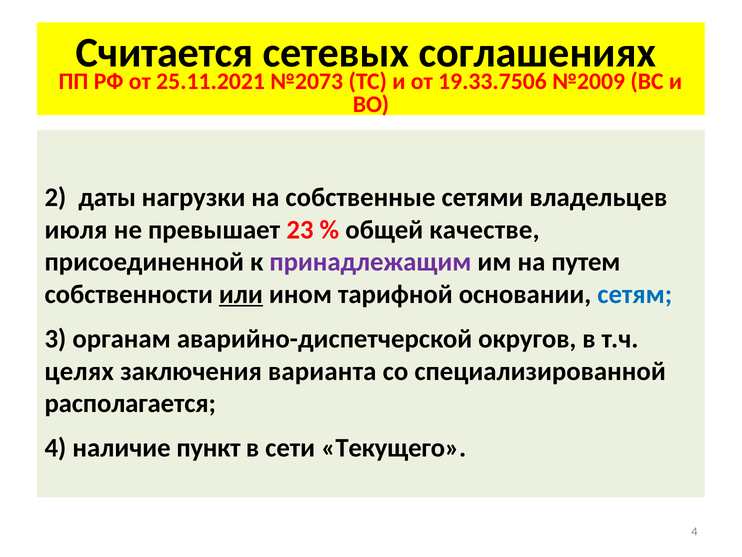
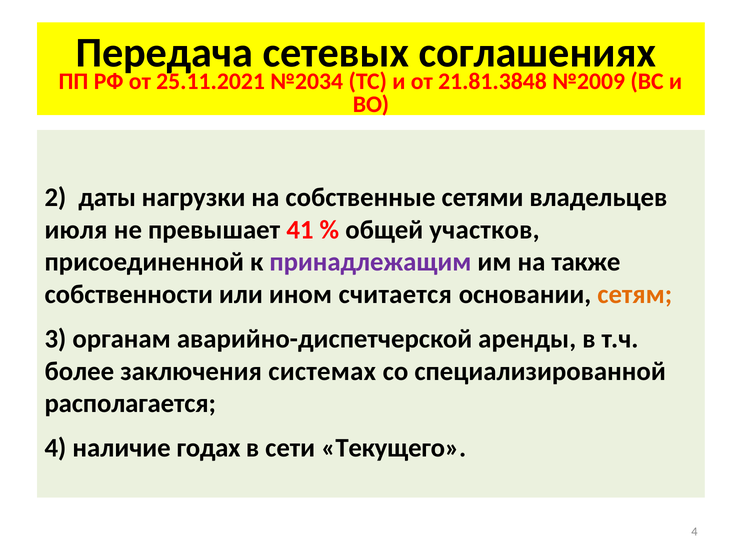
Считается: Считается -> Передача (165, 53)
№2073: №2073 -> №2034 (307, 81)
19.33.7506: 19.33.7506 -> 21.81.3848 (492, 81)
23: 23 -> 41 (300, 230)
качестве: качестве -> участков (484, 230)
путем: путем -> также (586, 262)
или underline: present -> none (241, 294)
тарифной: тарифной -> считается (395, 294)
сетям colour: blue -> orange (635, 294)
округов: округов -> аренды (527, 339)
целях: целях -> более (79, 371)
варианта: варианта -> системах (322, 371)
пункт: пункт -> годах (208, 448)
